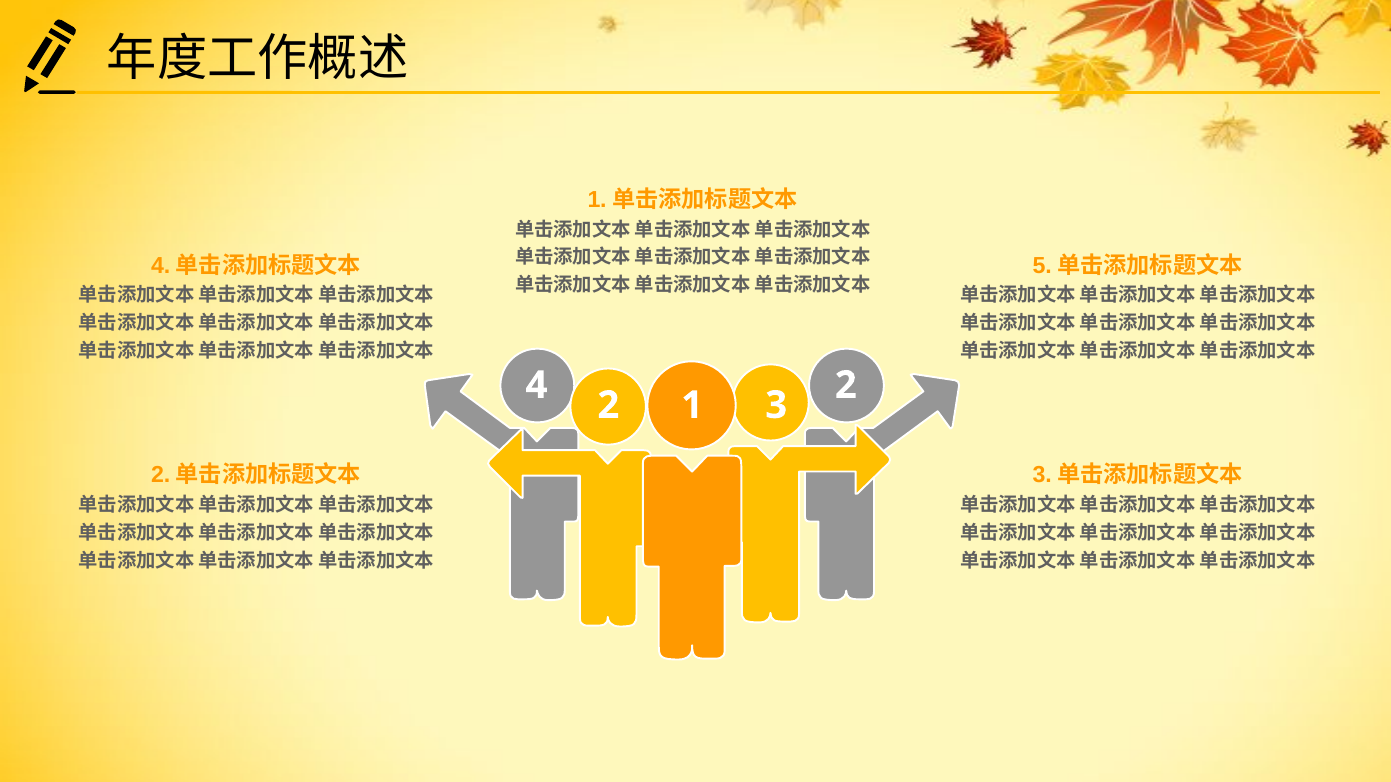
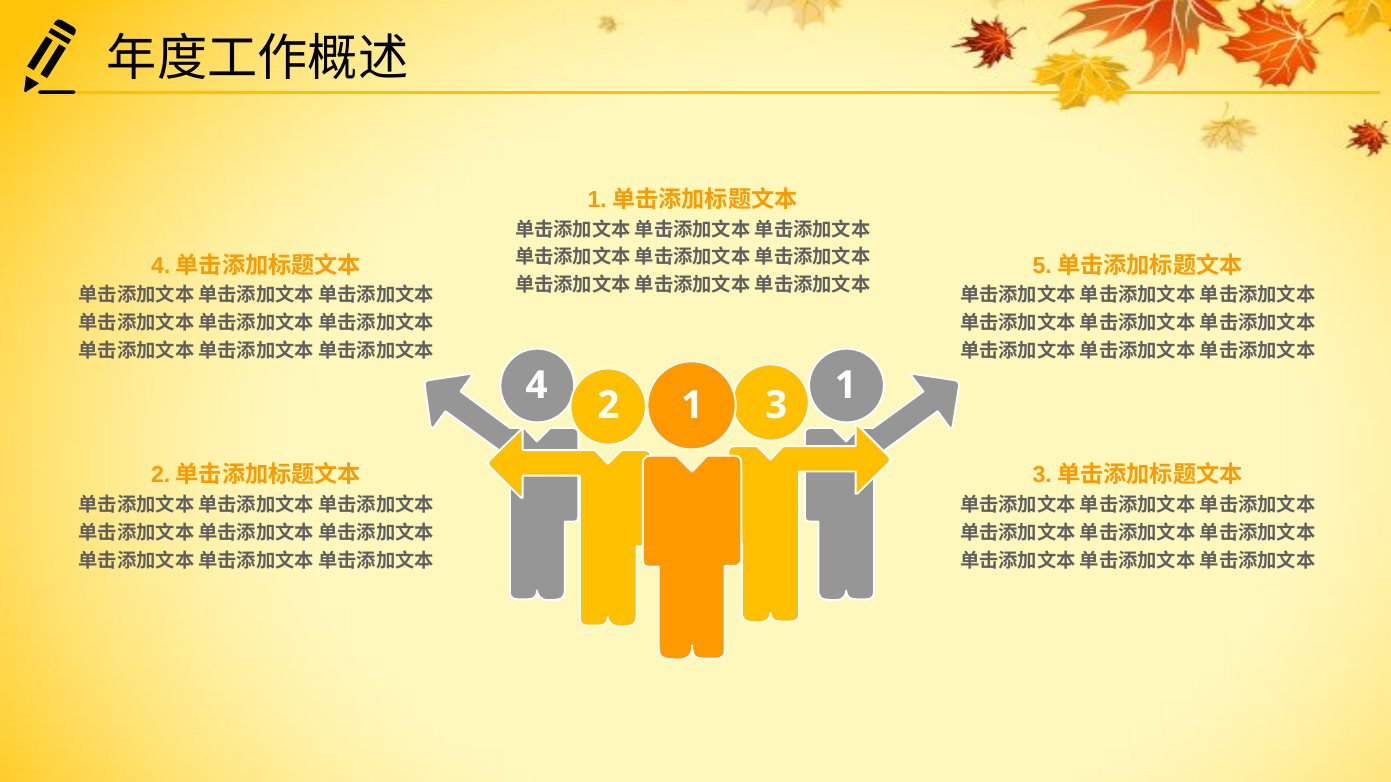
4 2: 2 -> 1 (846, 385)
